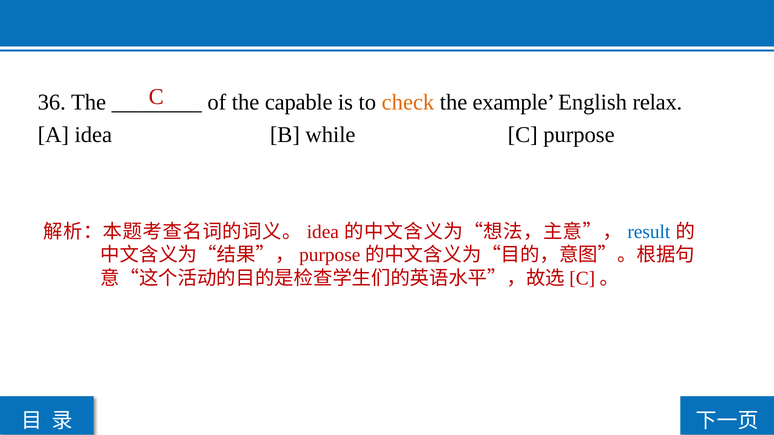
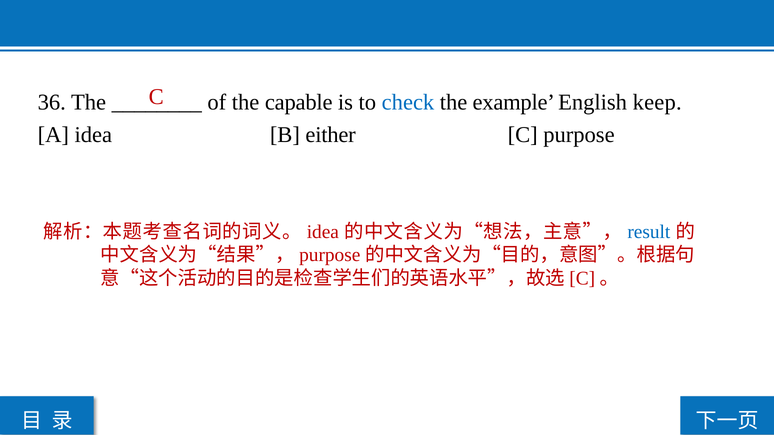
check colour: orange -> blue (408, 102)
relax: relax -> keep (657, 102)
while: while -> either (331, 135)
